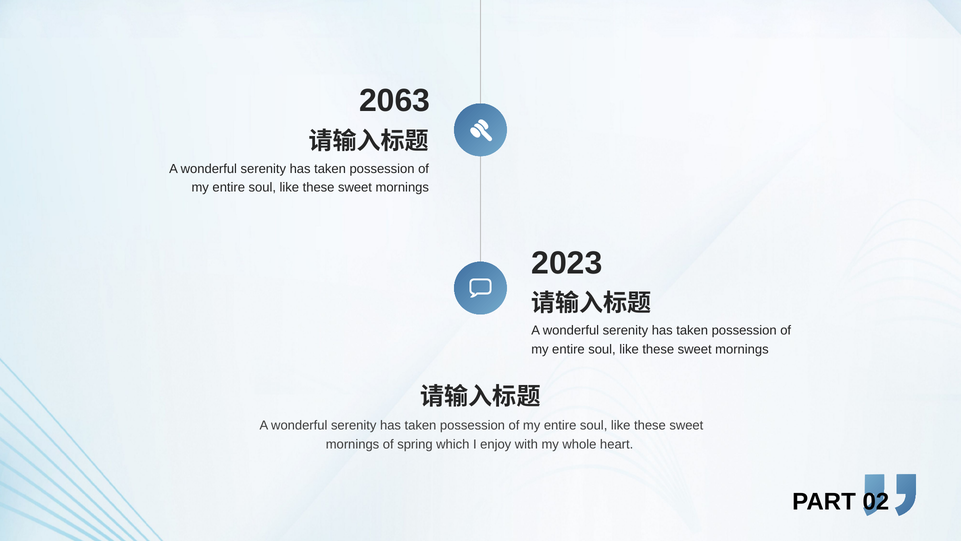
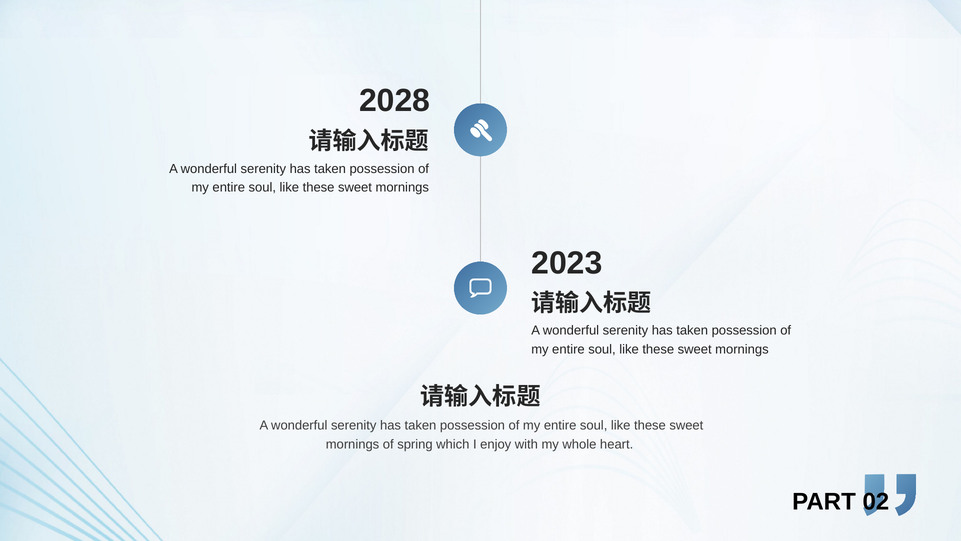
2063: 2063 -> 2028 (395, 101)
